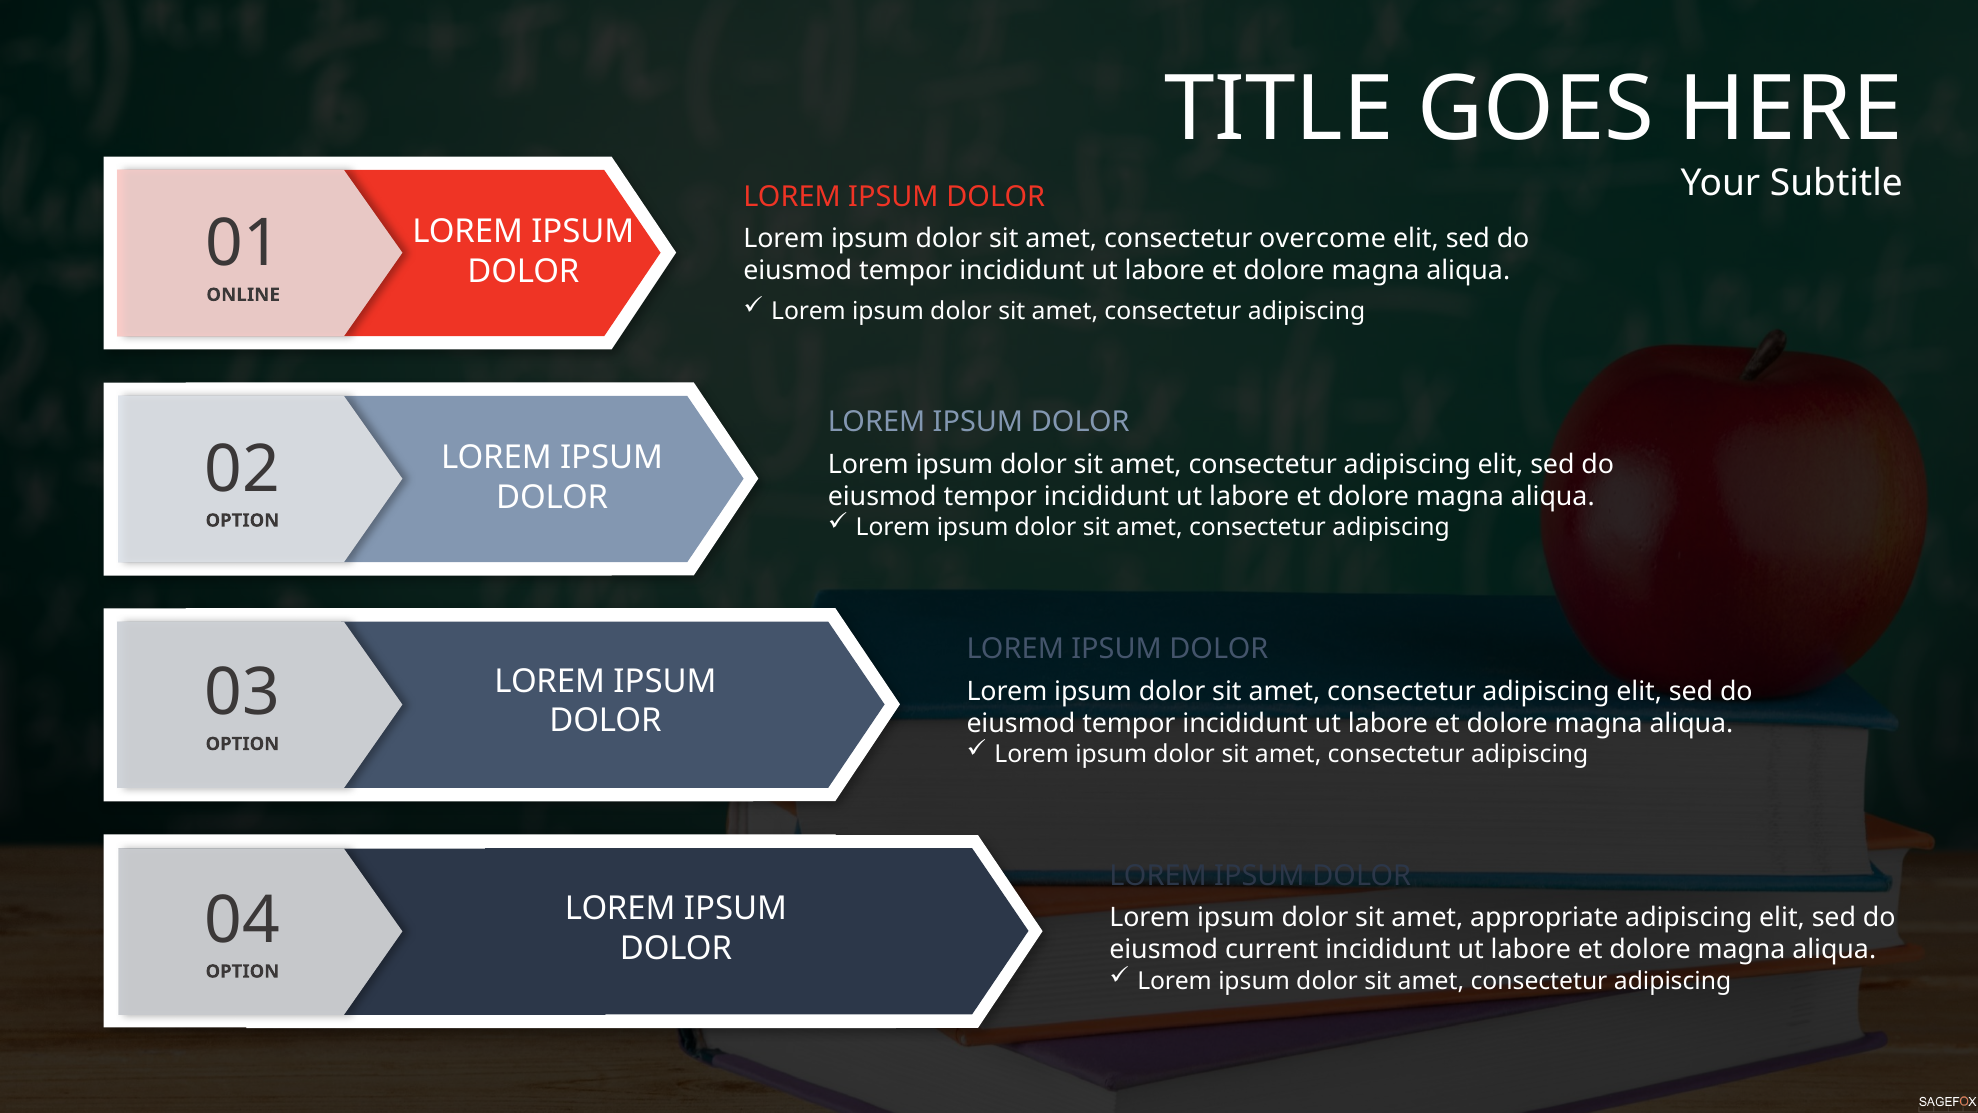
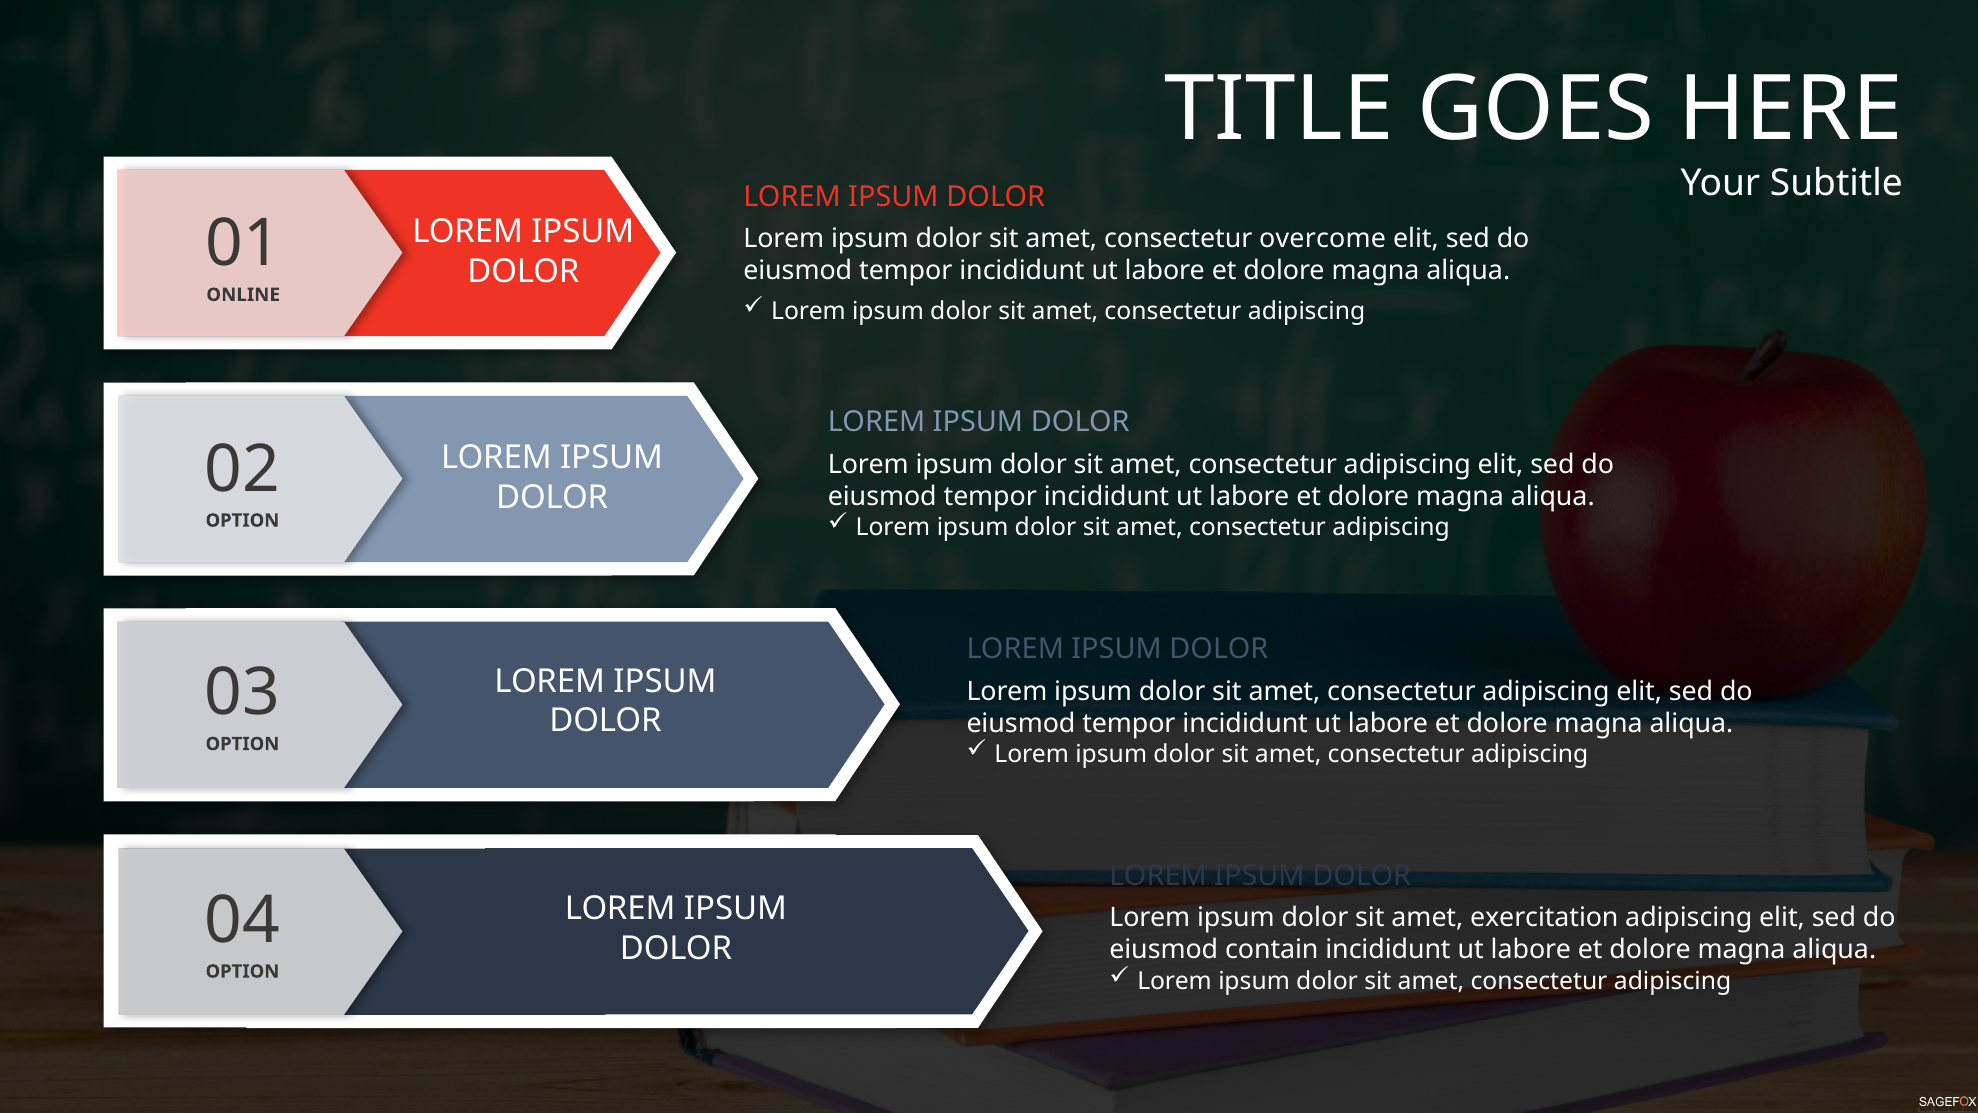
appropriate: appropriate -> exercitation (1544, 918)
current: current -> contain (1272, 950)
